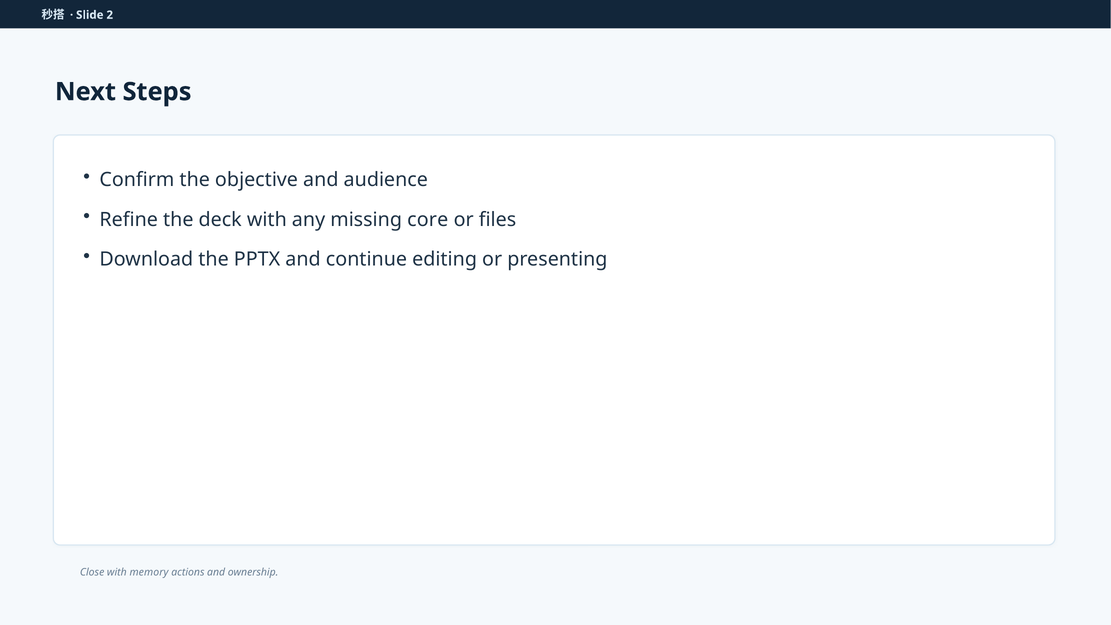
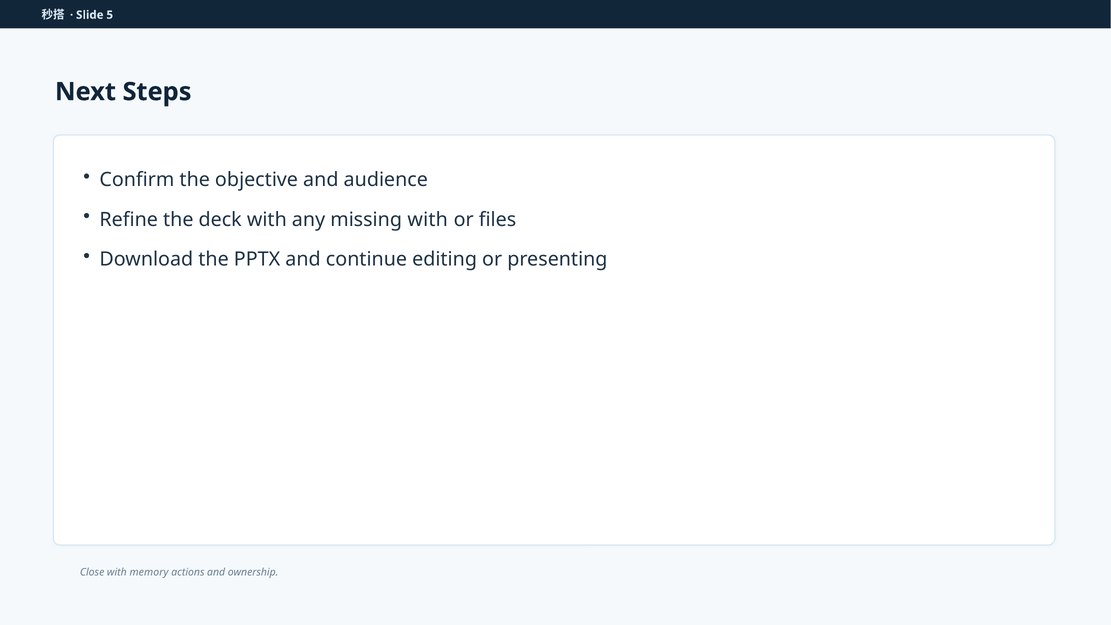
2: 2 -> 5 (110, 15)
missing core: core -> with (428, 220)
